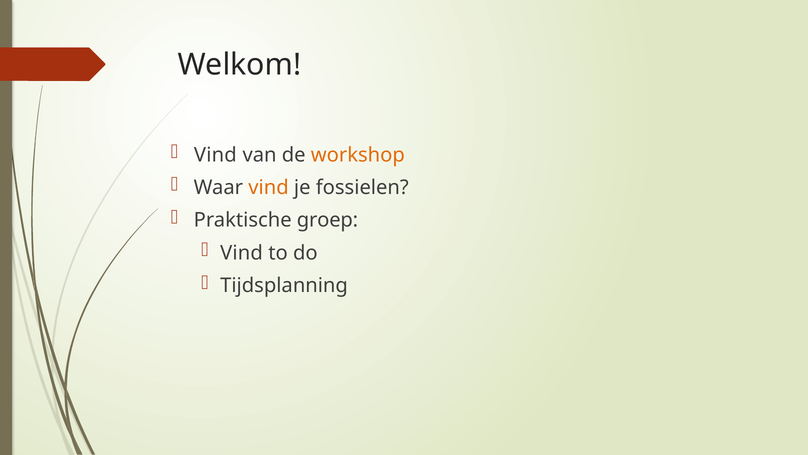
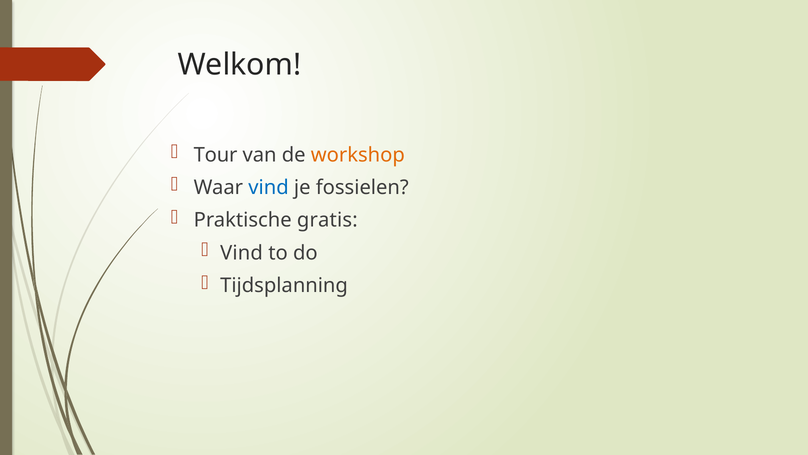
Vind: Vind -> Tour (216, 155)
vind colour: orange -> blue (269, 187)
groep: groep -> gratis (327, 220)
